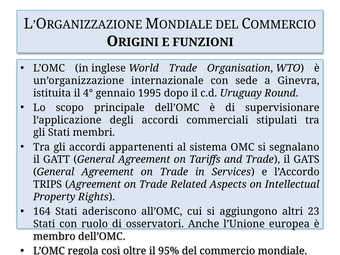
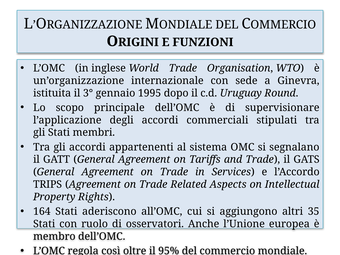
4°: 4° -> 3° (88, 93)
23: 23 -> 35 (314, 211)
